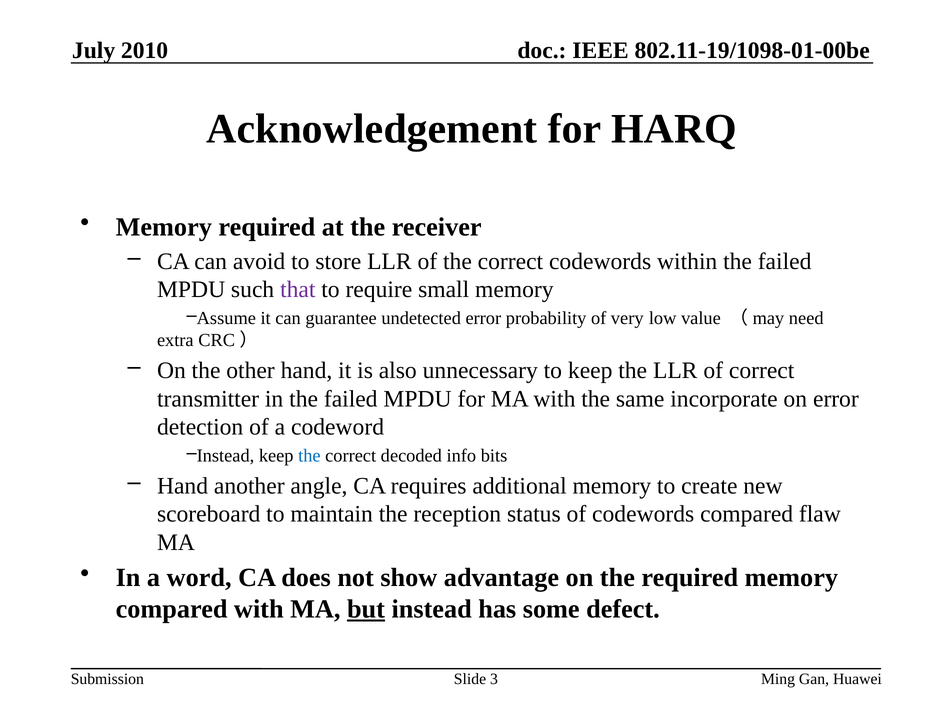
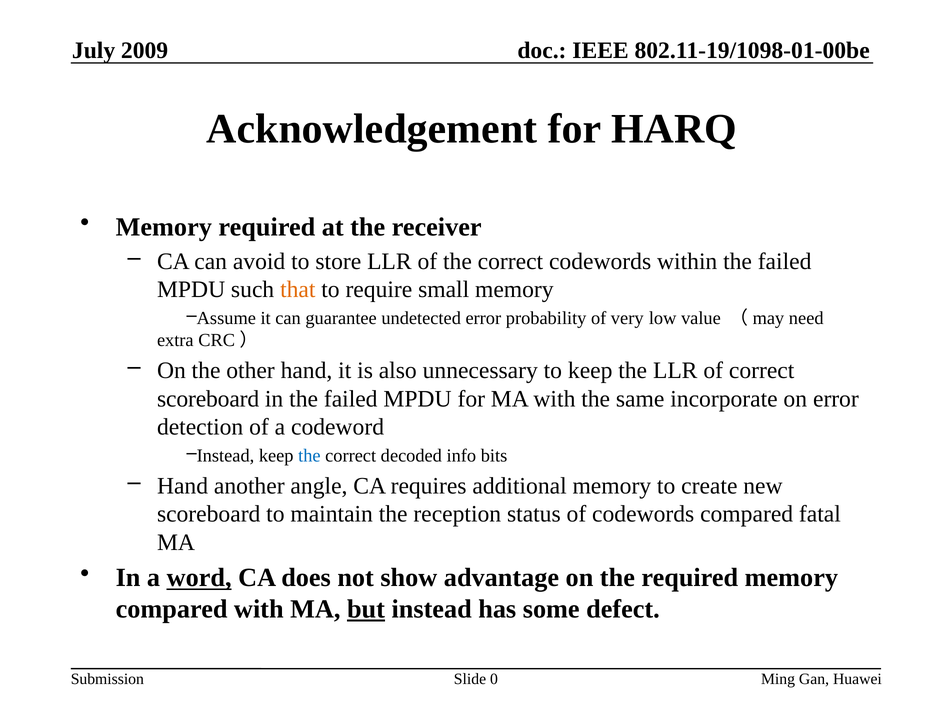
2010: 2010 -> 2009 (145, 50)
that colour: purple -> orange (298, 290)
transmitter: transmitter -> scoreboard (208, 399)
flaw: flaw -> fatal (820, 514)
word underline: none -> present (199, 578)
3: 3 -> 0 (494, 679)
